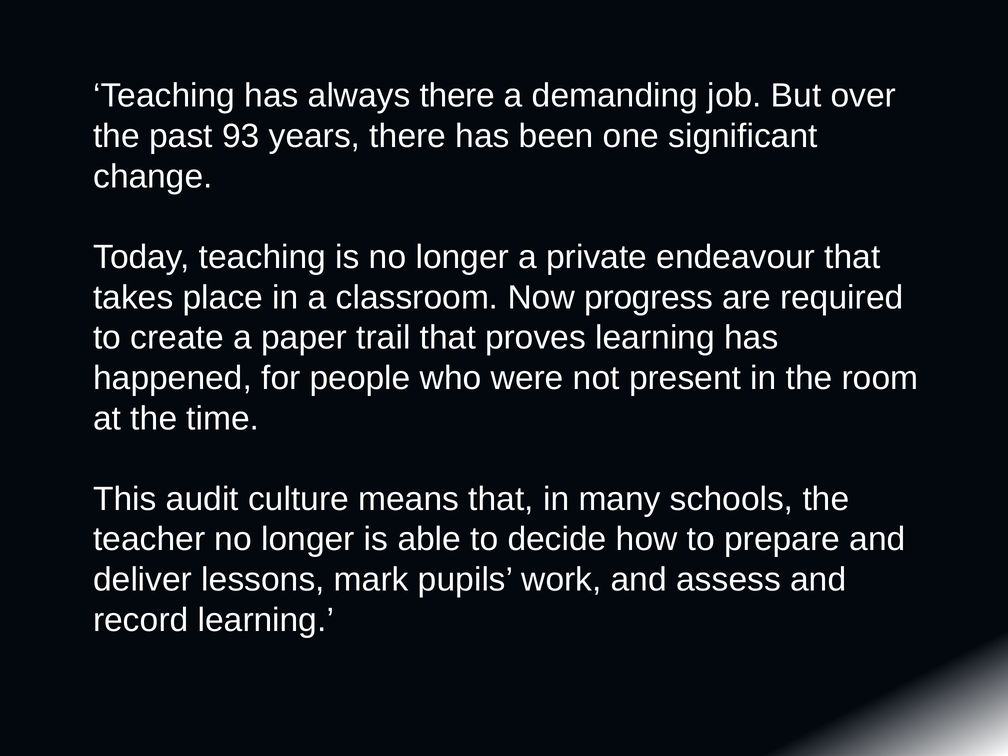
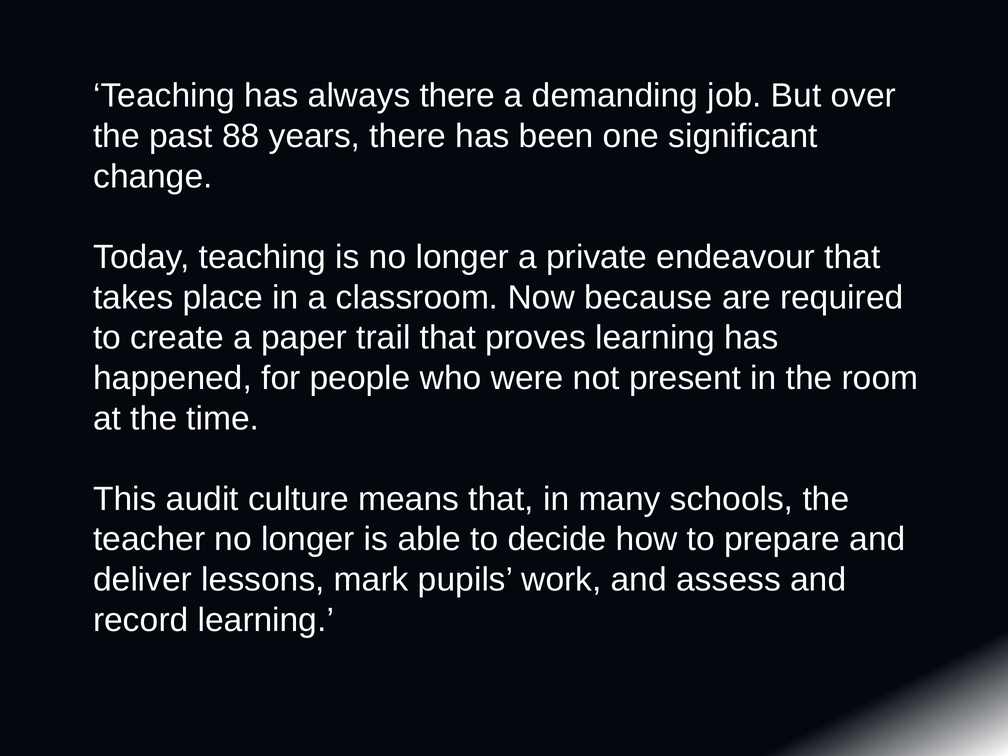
93: 93 -> 88 (241, 136)
progress: progress -> because (648, 297)
